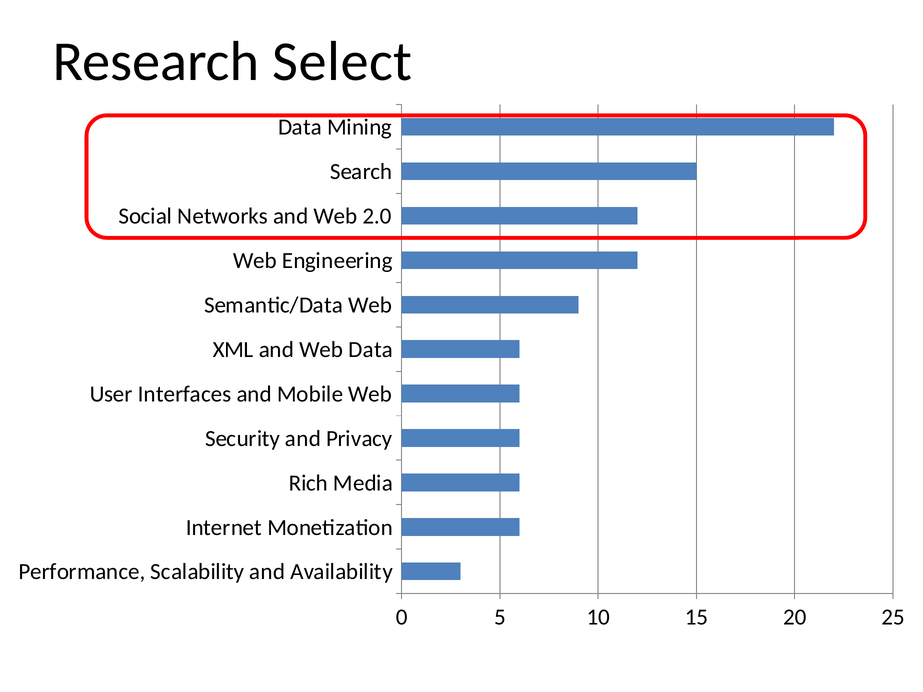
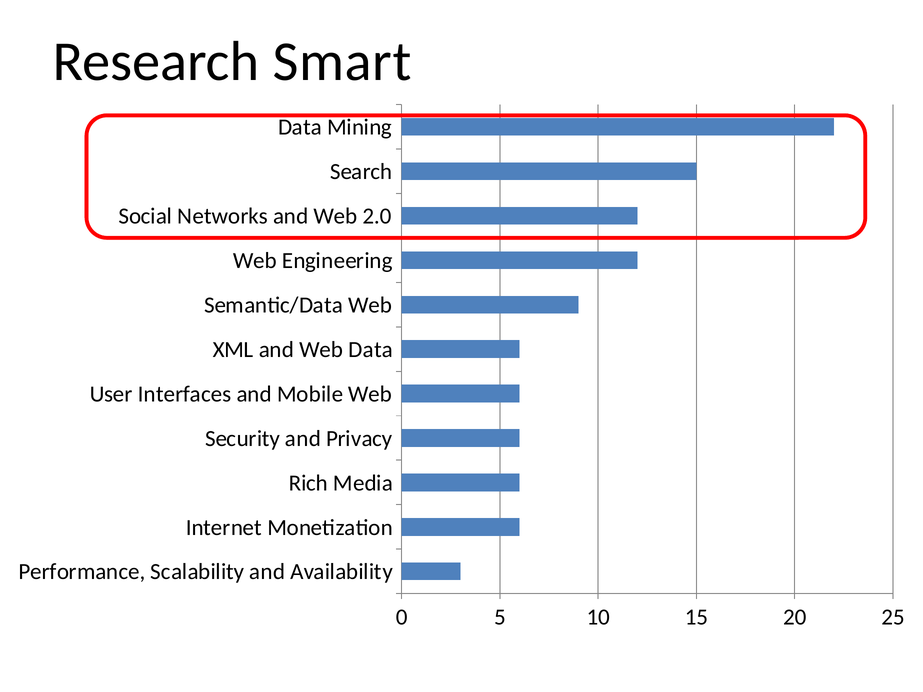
Select: Select -> Smart (342, 62)
